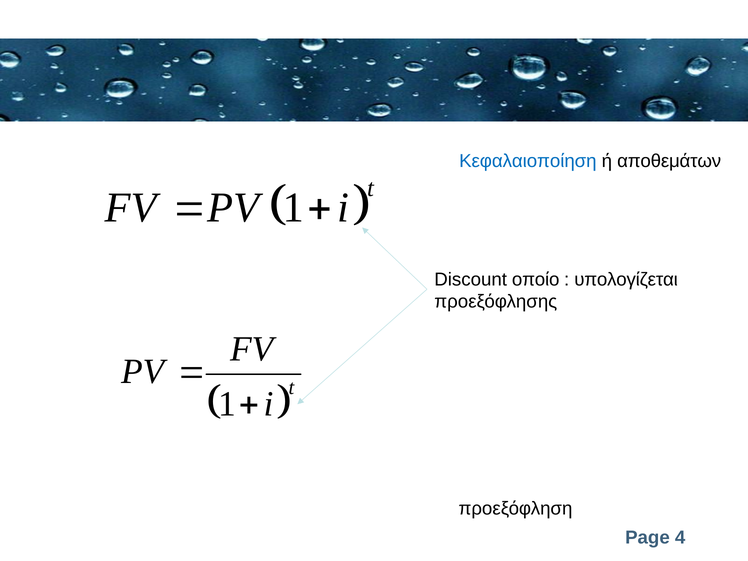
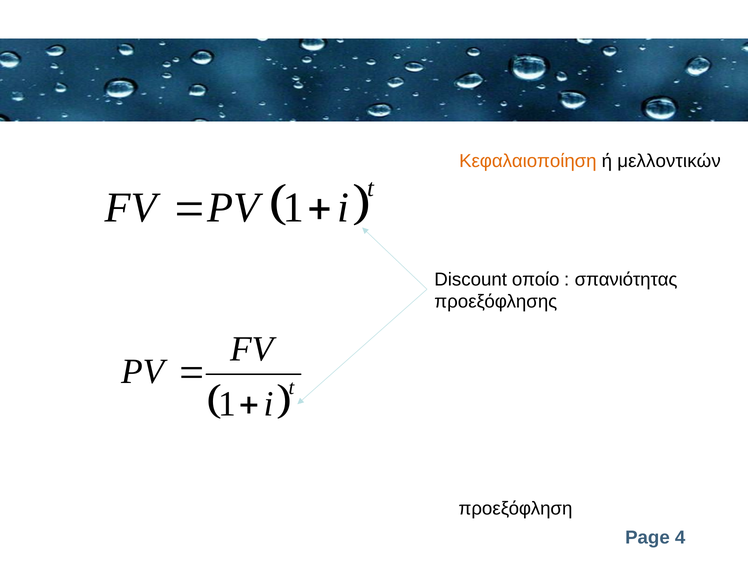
Κεφαλαιοποίηση colour: blue -> orange (528, 161)
αποθεμάτων: αποθεμάτων -> μελλοντικών (669, 161)
υπολογίζεται: υπολογίζεται -> σπανιότητας (626, 279)
